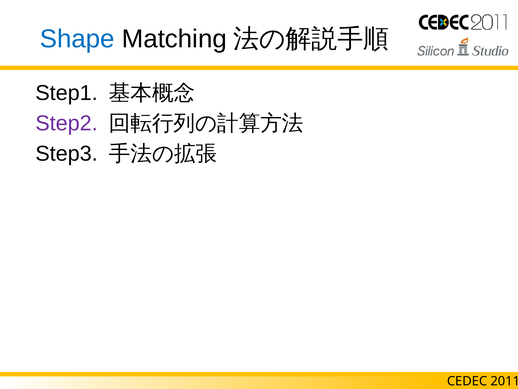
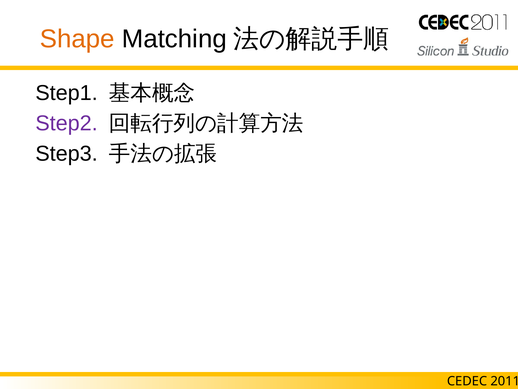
Shape colour: blue -> orange (77, 39)
